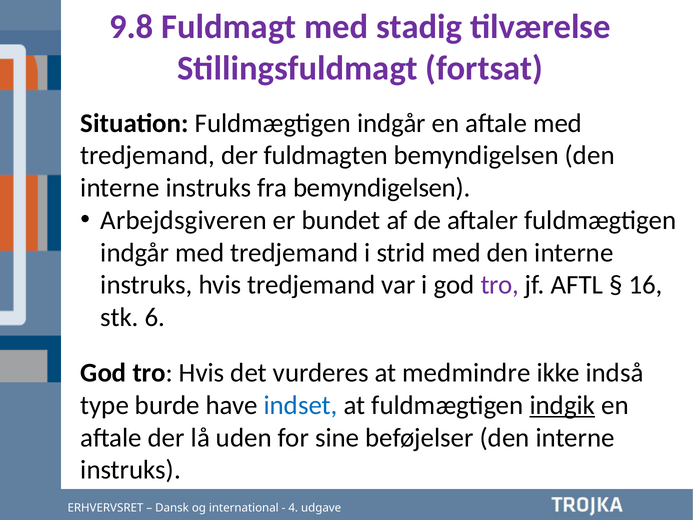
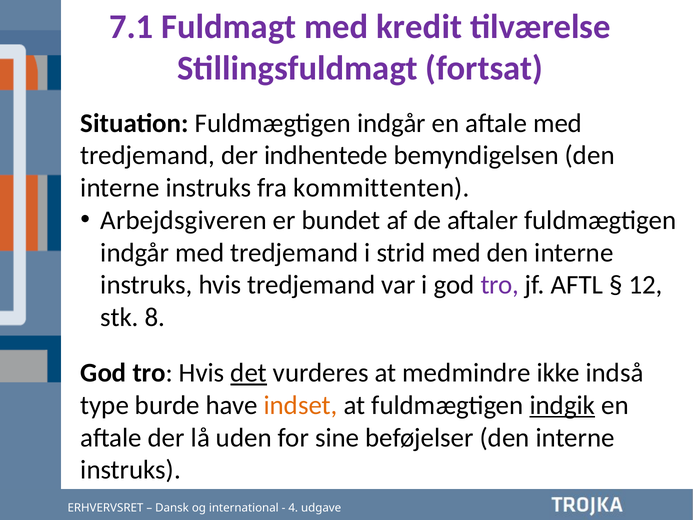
9.8: 9.8 -> 7.1 (131, 27)
stadig: stadig -> kredit (419, 27)
fuldmagten: fuldmagten -> indhentede (326, 155)
fra bemyndigelsen: bemyndigelsen -> kommittenten (382, 188)
16: 16 -> 12 (646, 285)
6: 6 -> 8 (155, 317)
det underline: none -> present (249, 373)
indset colour: blue -> orange (301, 405)
